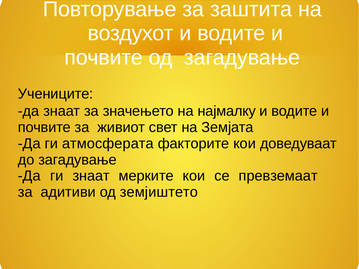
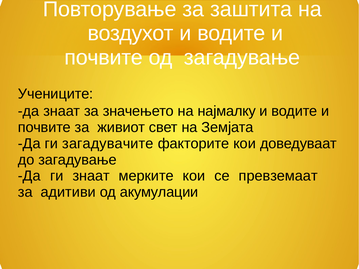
атмосферата: атмосферата -> загадувачите (108, 144)
земјиштето: земјиштето -> акумулации (159, 192)
